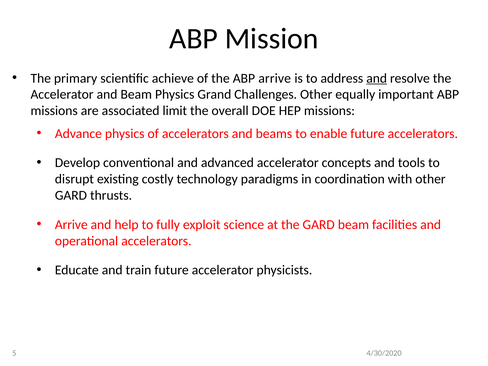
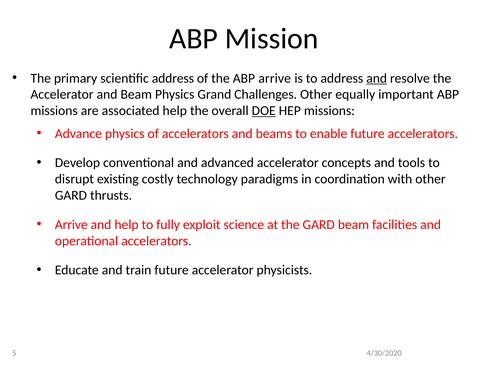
scientific achieve: achieve -> address (173, 78)
associated limit: limit -> help (175, 111)
DOE underline: none -> present (264, 111)
